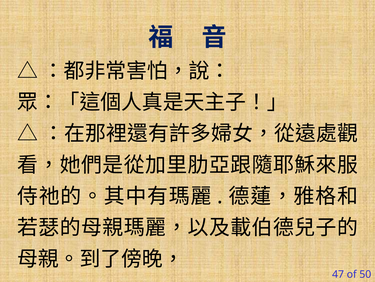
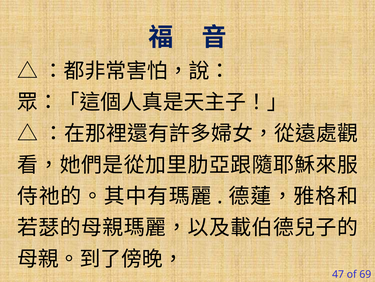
50: 50 -> 69 (365, 274)
